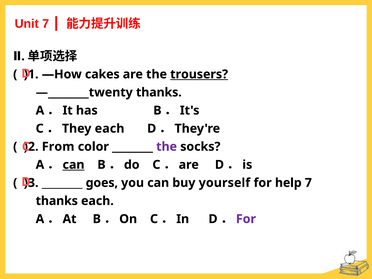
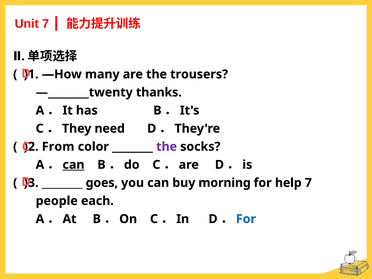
cakes: cakes -> many (102, 74)
trousers underline: present -> none (199, 74)
each: each -> need (110, 129)
yourself: yourself -> morning (225, 183)
thanks: thanks -> people (57, 201)
For colour: purple -> blue (246, 219)
